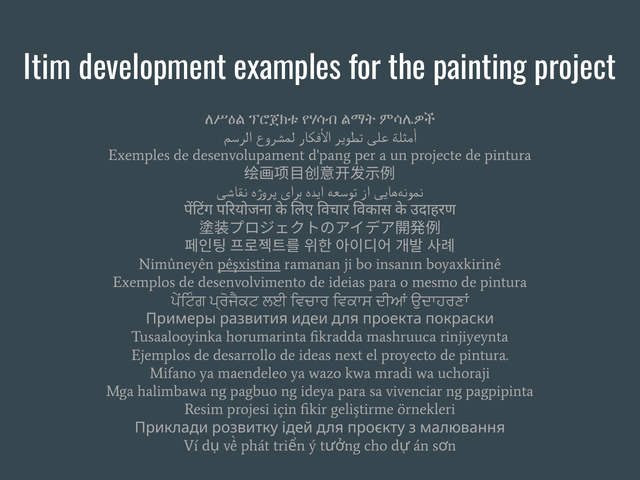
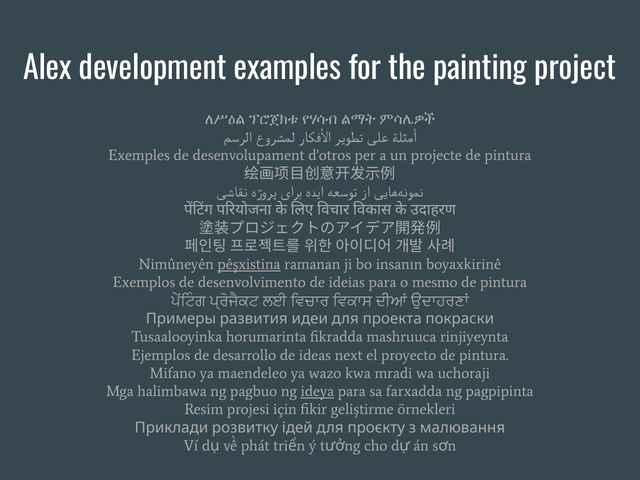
Itim: Itim -> Alex (47, 69)
d'pang: d'pang -> d'otros (330, 155)
ideya underline: none -> present (317, 391)
vivenciar: vivenciar -> farxadda (414, 391)
